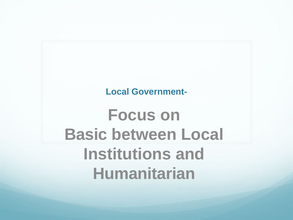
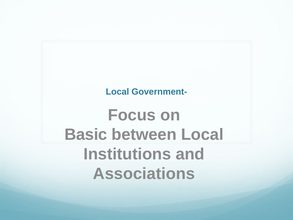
Humanitarian: Humanitarian -> Associations (144, 174)
